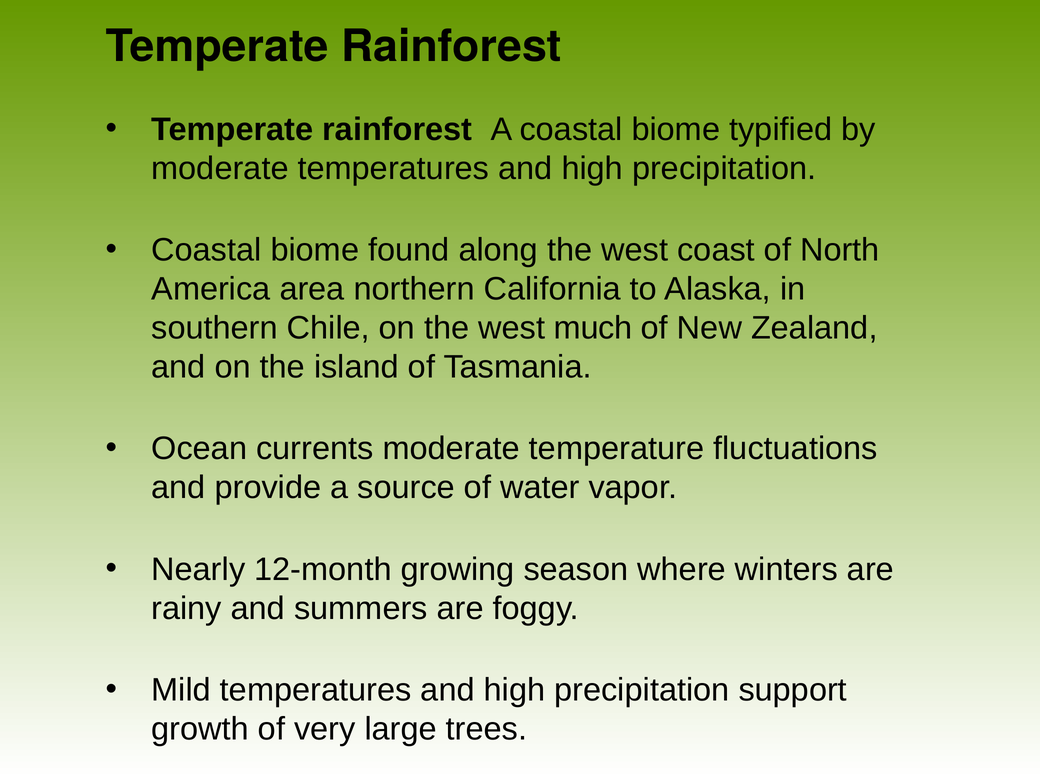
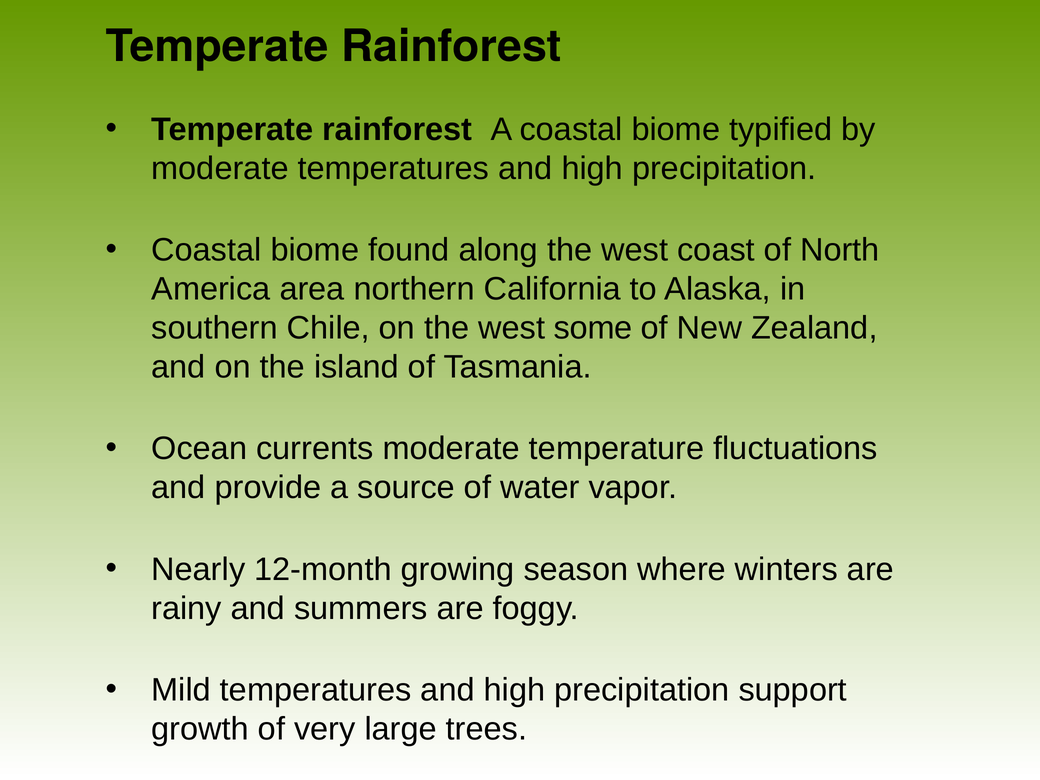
much: much -> some (593, 328)
